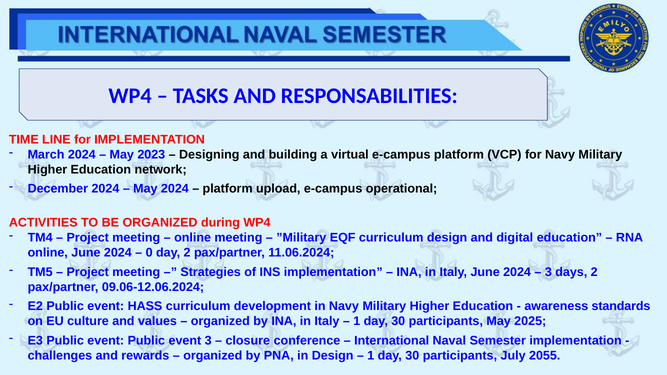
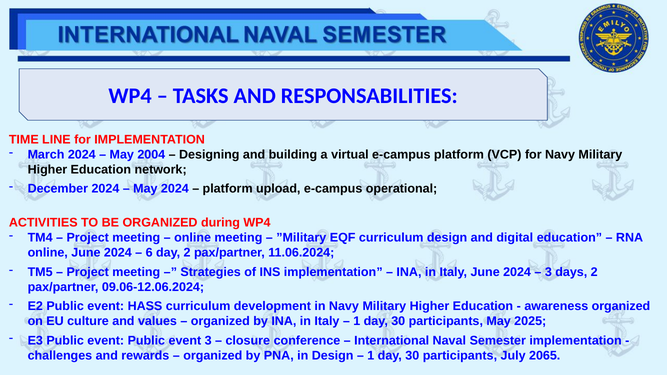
2023: 2023 -> 2004 (151, 155)
0: 0 -> 6 (149, 253)
awareness standards: standards -> organized (621, 306)
2055: 2055 -> 2065 (545, 356)
